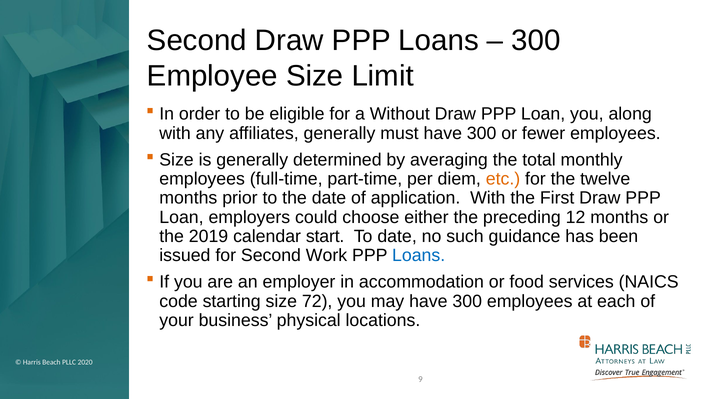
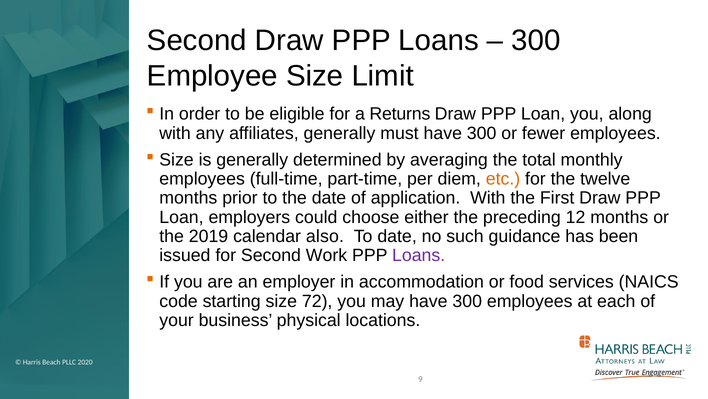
Without: Without -> Returns (400, 114)
start: start -> also (325, 236)
Loans colour: blue -> purple (419, 255)
